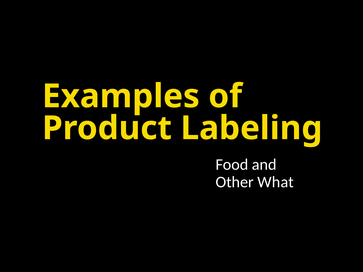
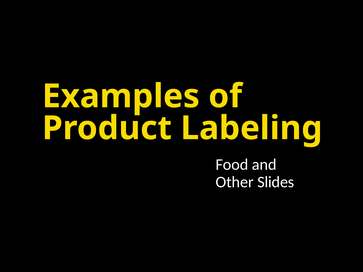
What: What -> Slides (276, 182)
